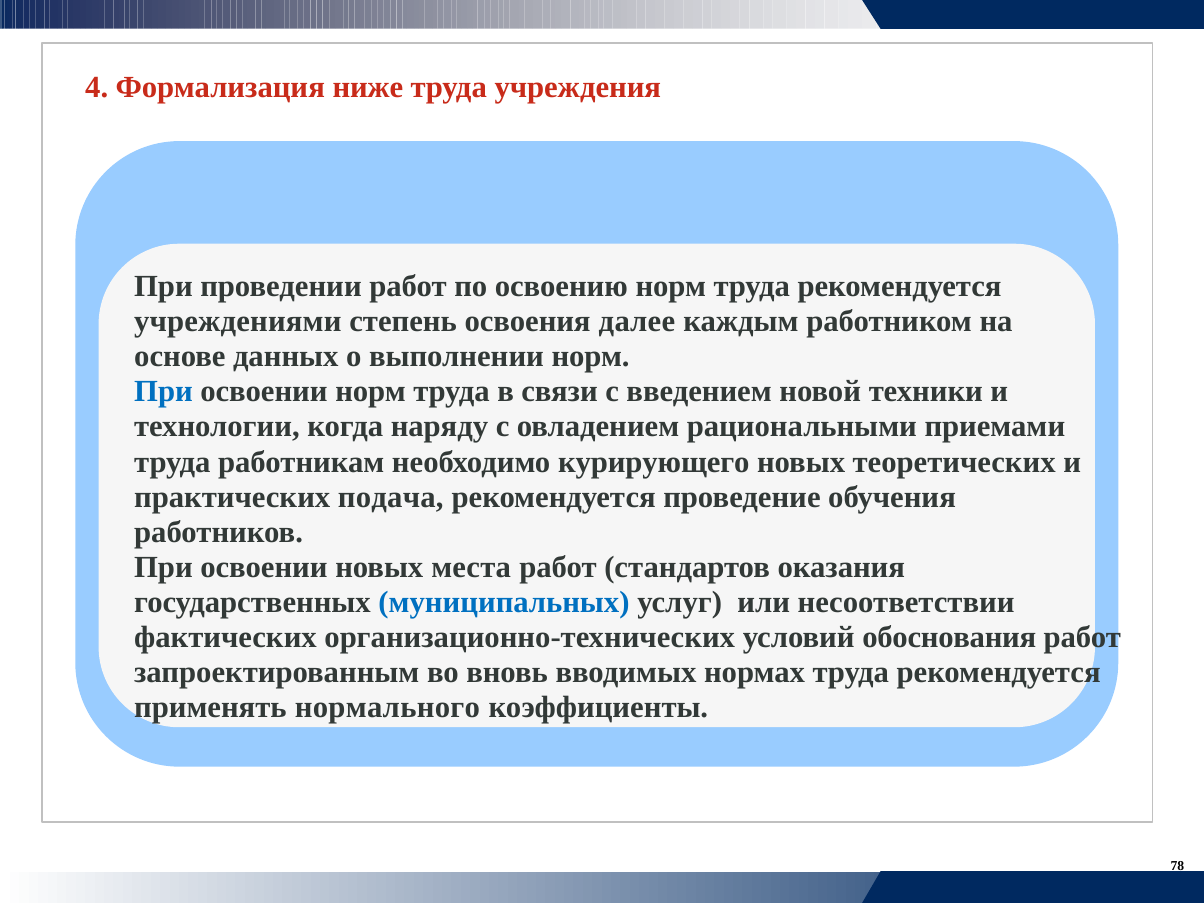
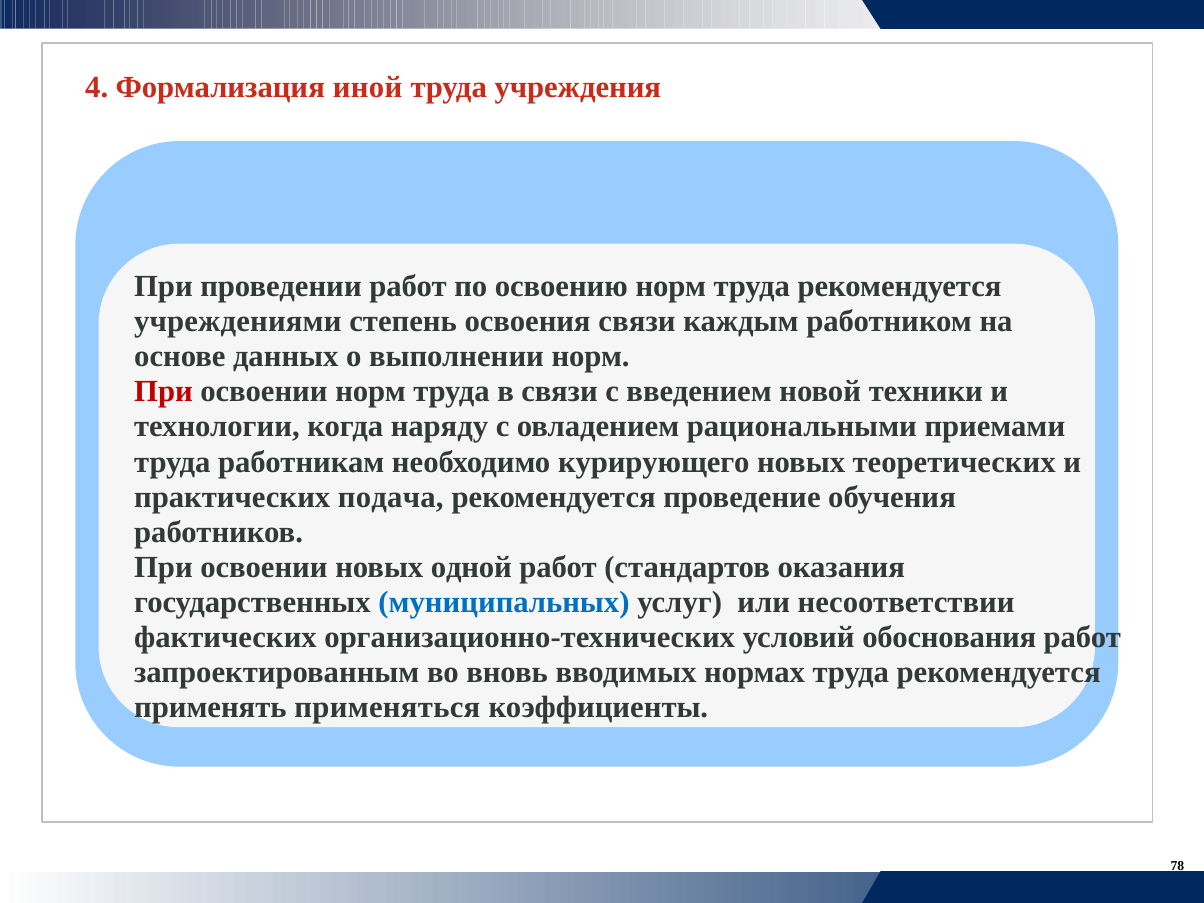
ниже: ниже -> иной (368, 87)
освоения далее: далее -> связи (637, 322)
При colour: blue -> red (163, 392)
места: места -> одной (471, 567)
нормального: нормального -> применяться (387, 708)
